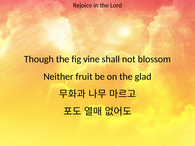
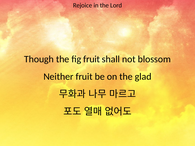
fig vine: vine -> fruit (92, 59)
